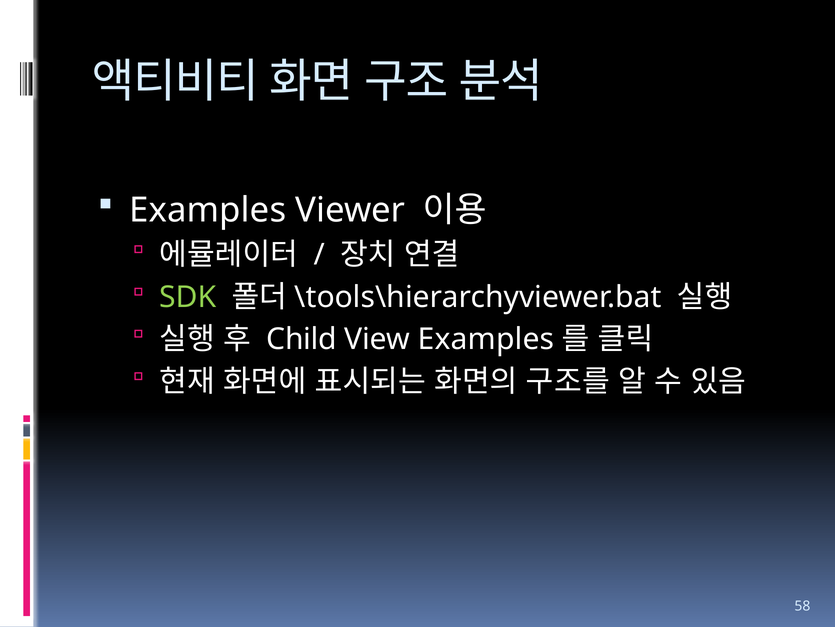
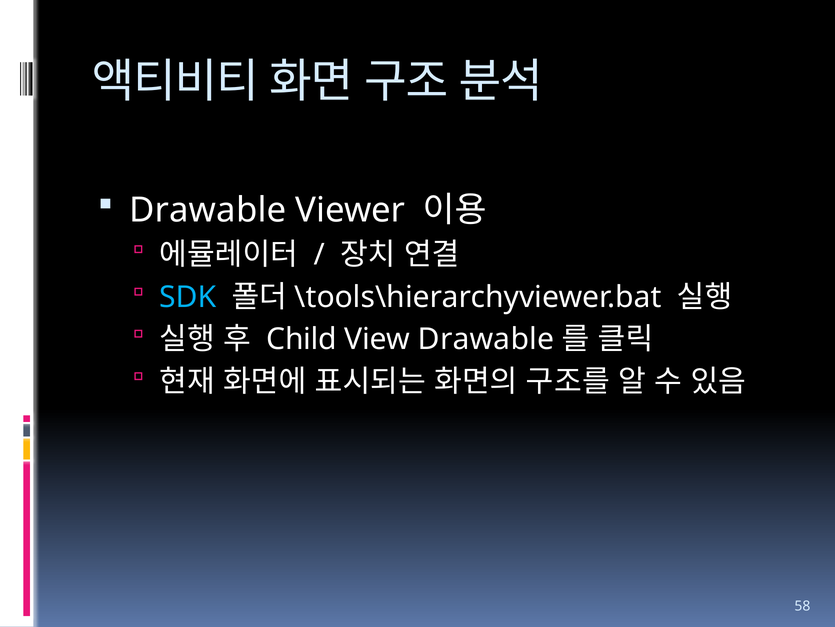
Examples: Examples -> Drawable (208, 210)
SDK colour: light green -> light blue (188, 297)
View Examples: Examples -> Drawable (486, 339)
